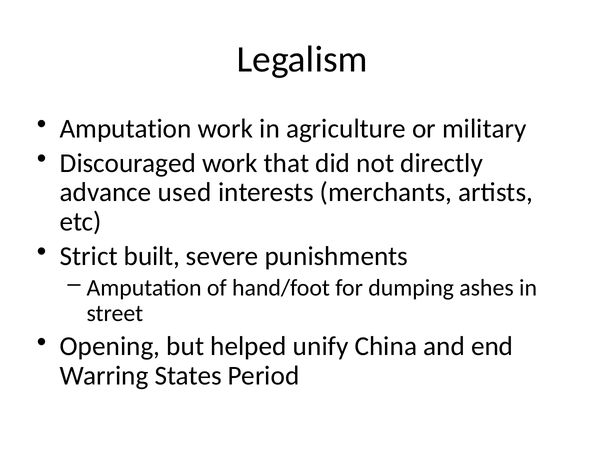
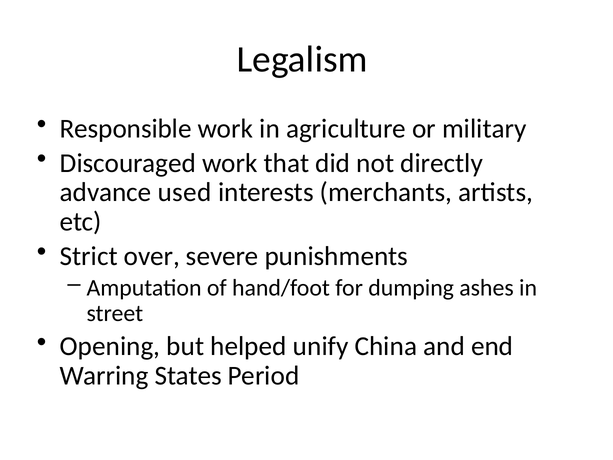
Amputation: Amputation -> Responsible (126, 129)
built: built -> over (152, 256)
